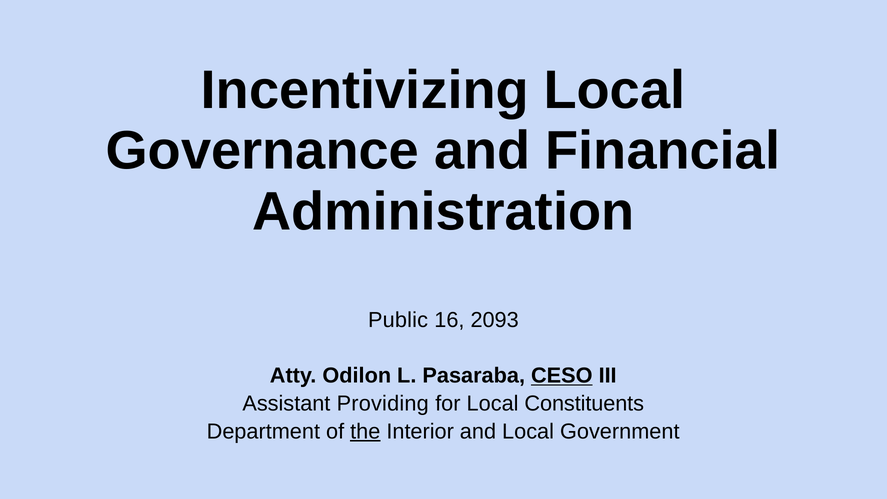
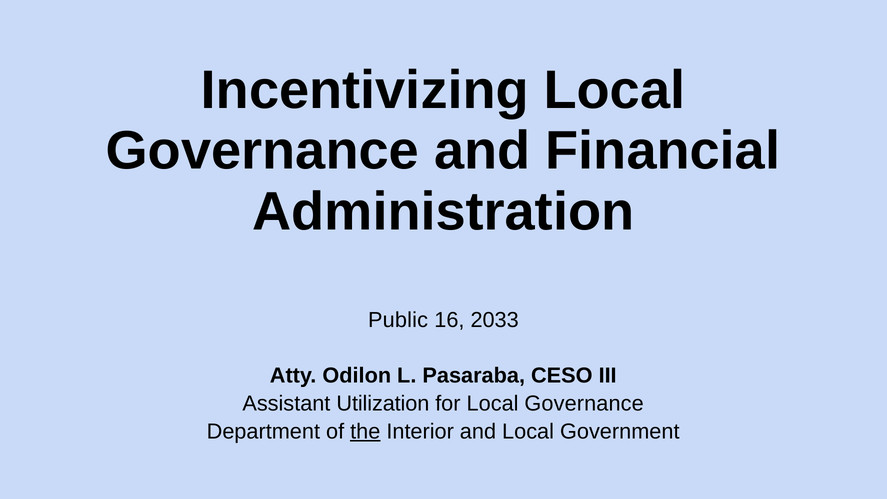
2093: 2093 -> 2033 (495, 320)
CESO underline: present -> none (562, 376)
Providing: Providing -> Utilization (383, 404)
for Local Constituents: Constituents -> Governance (584, 404)
